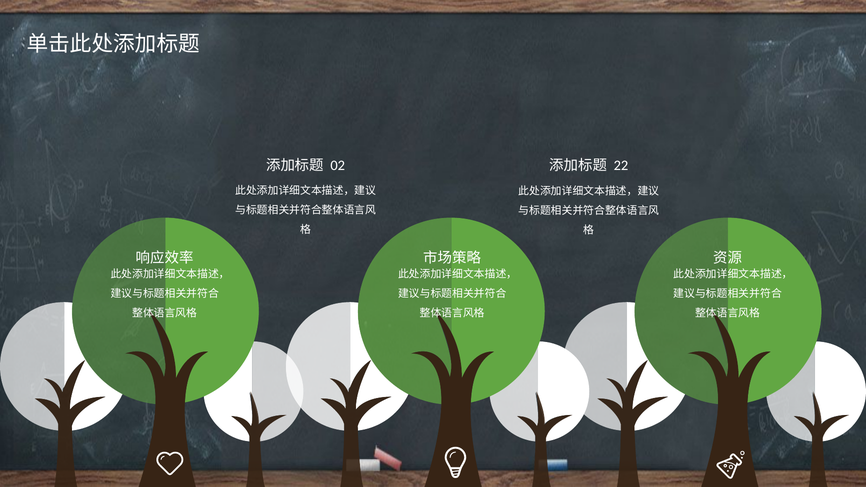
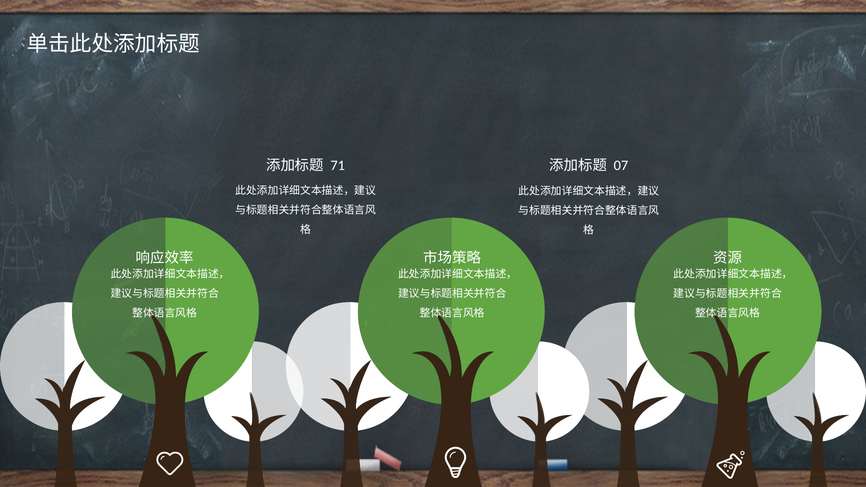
02: 02 -> 71 (338, 165)
22: 22 -> 07 (621, 166)
